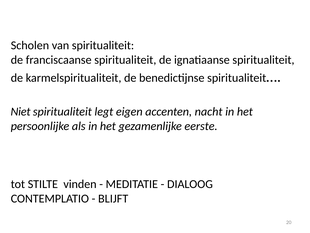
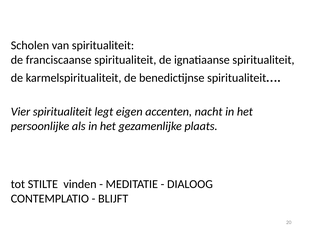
Niet: Niet -> Vier (20, 111)
eerste: eerste -> plaats (201, 126)
